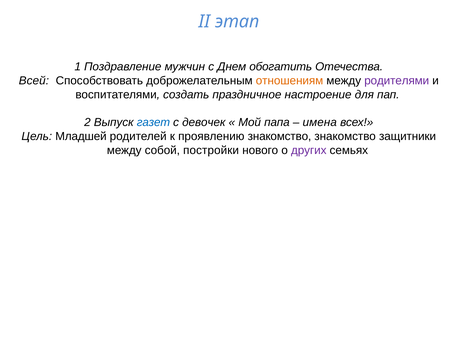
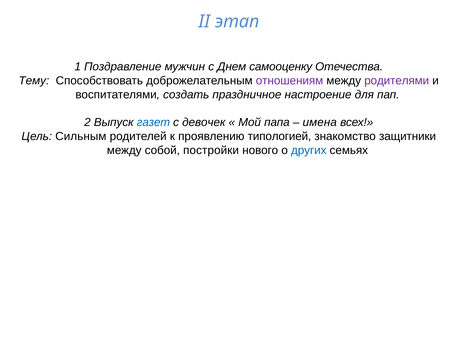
обогатить: обогатить -> самооценку (281, 67)
Всей: Всей -> Тему (34, 81)
отношениям colour: orange -> purple (289, 81)
Младшей: Младшей -> Сильным (81, 137)
проявлению знакомство: знакомство -> типологией (279, 137)
других colour: purple -> blue (309, 151)
